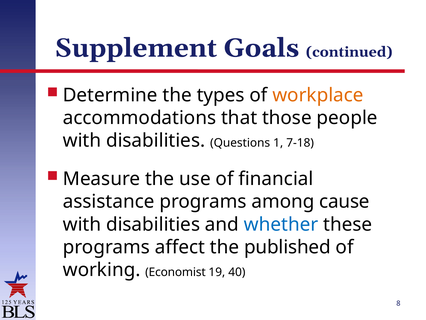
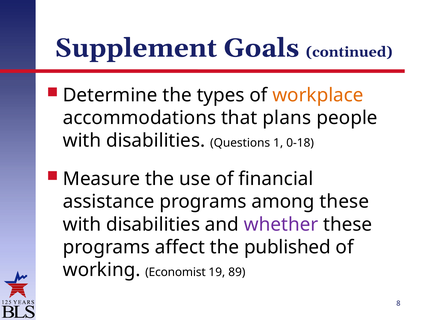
those: those -> plans (287, 118)
7-18: 7-18 -> 0-18 (300, 143)
among cause: cause -> these (344, 201)
whether colour: blue -> purple (281, 224)
40: 40 -> 89 (237, 272)
